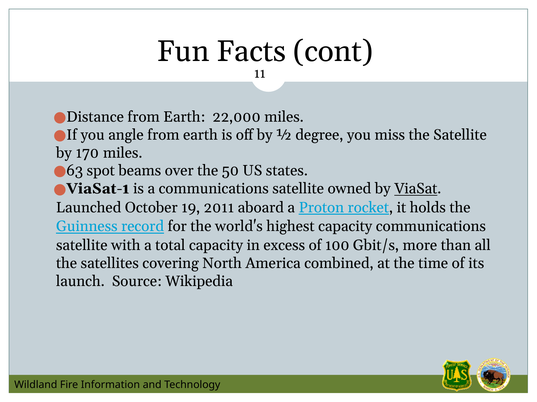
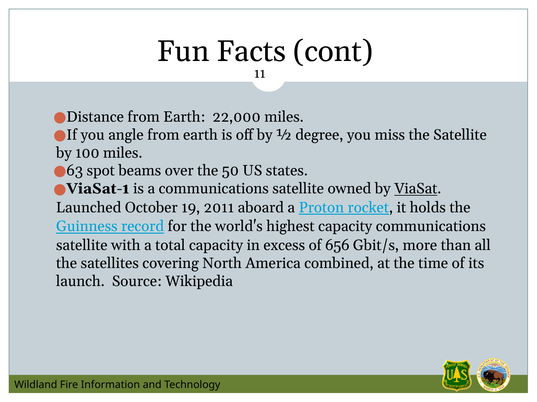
170: 170 -> 100 (87, 153)
100: 100 -> 656 (337, 246)
